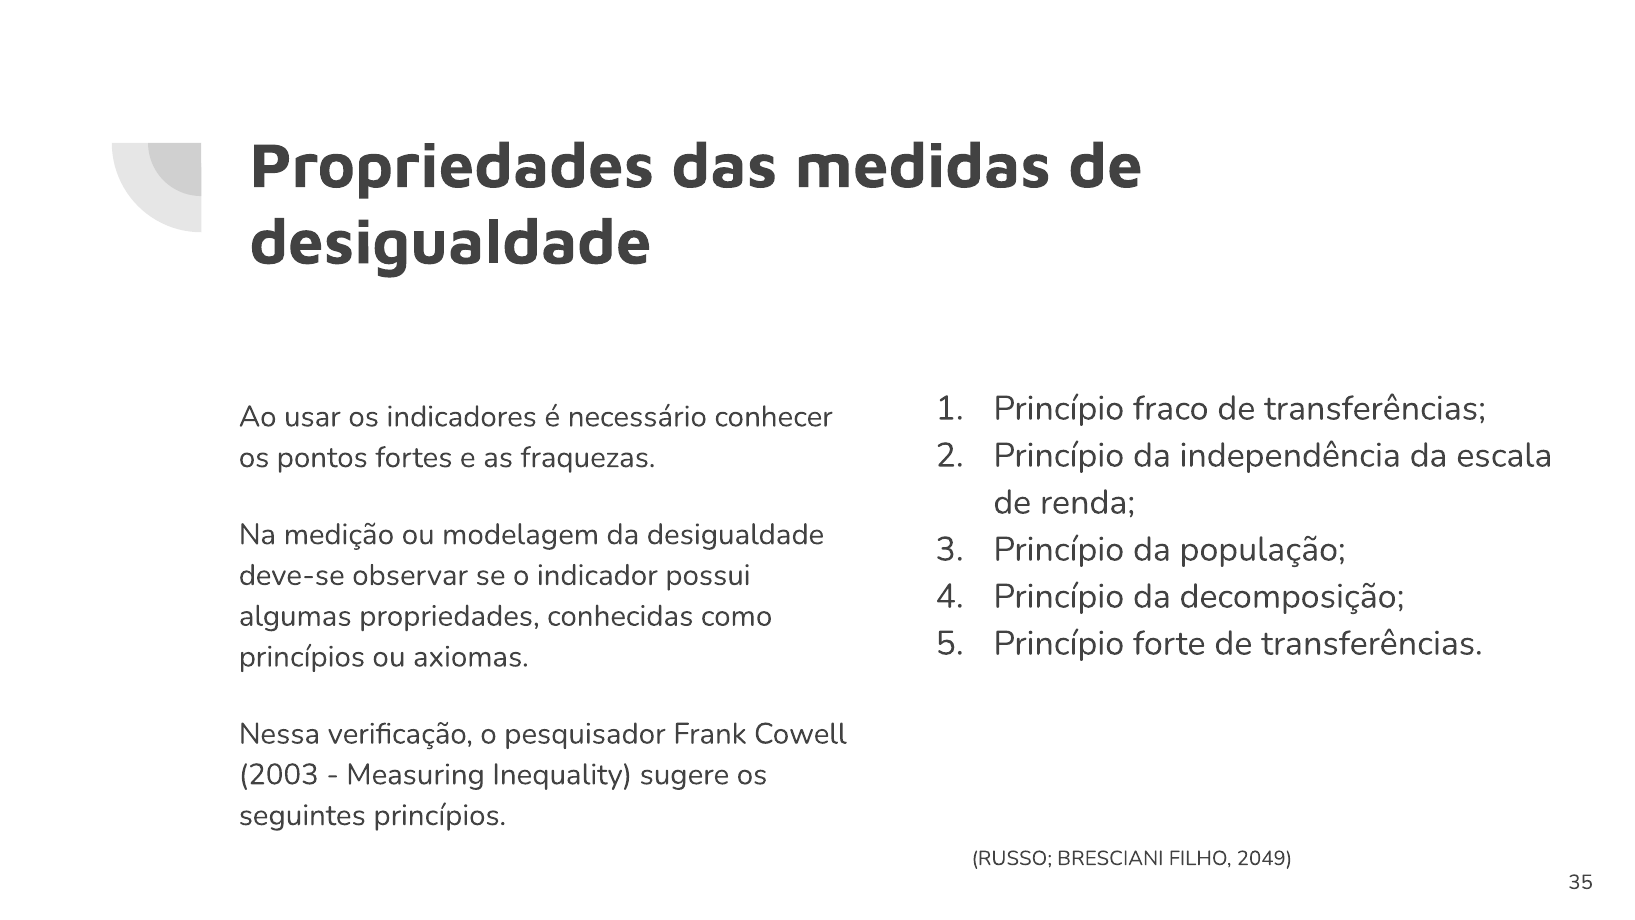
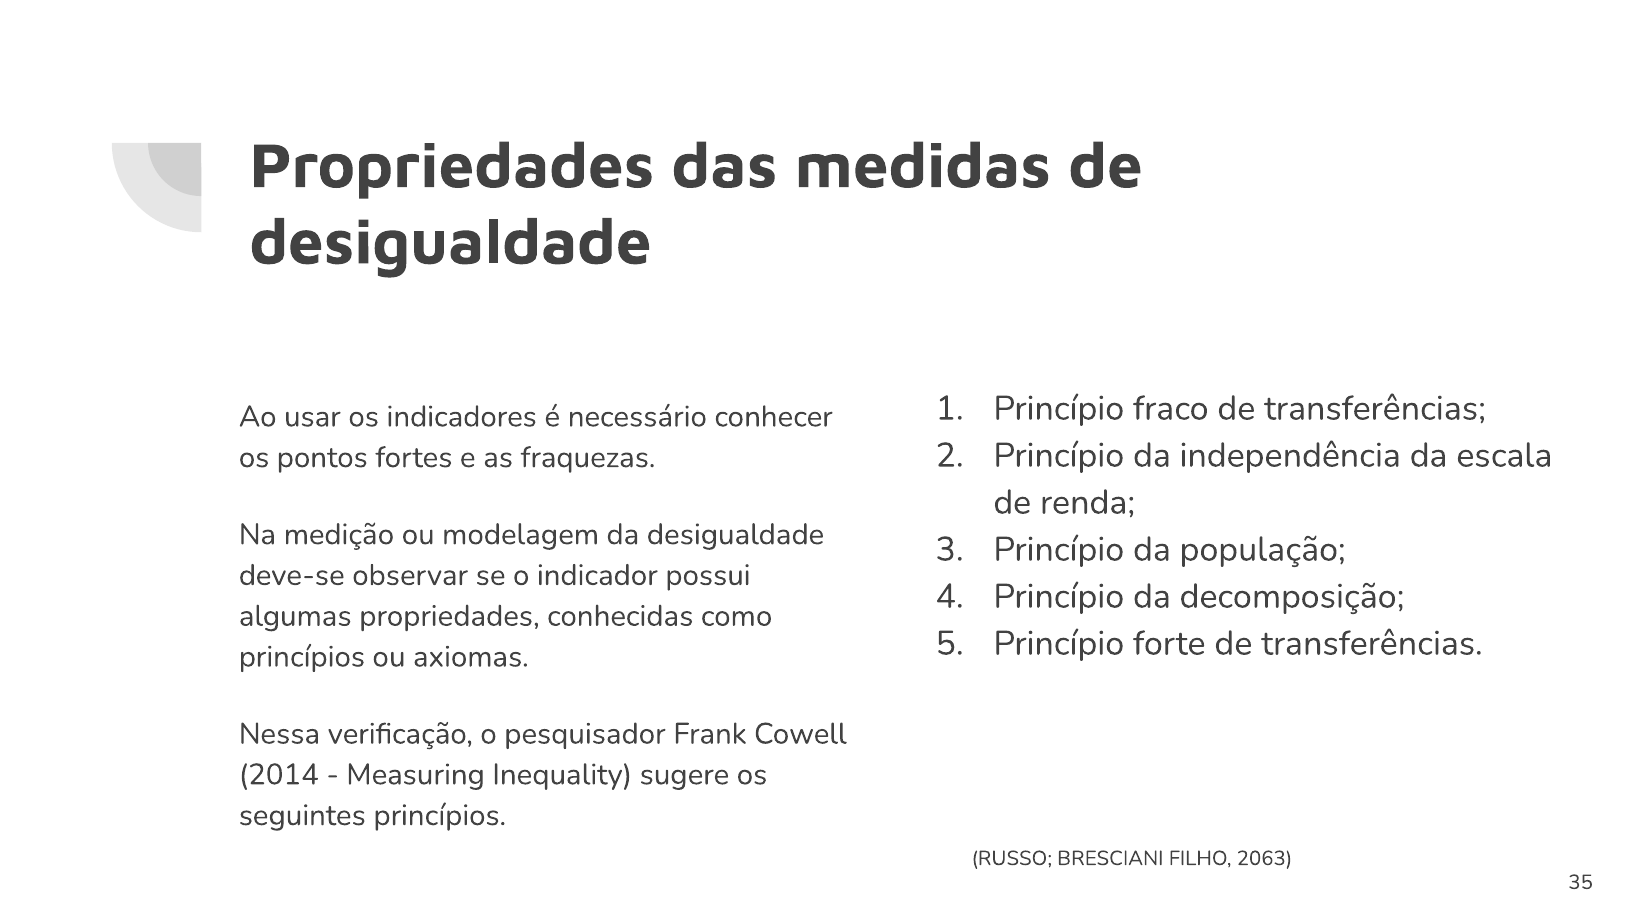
2003: 2003 -> 2014 (279, 774)
2049: 2049 -> 2063 (1264, 858)
